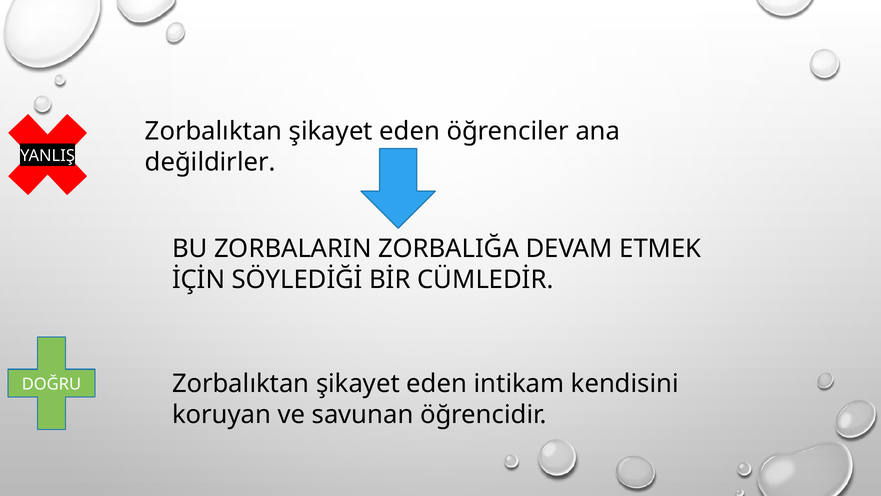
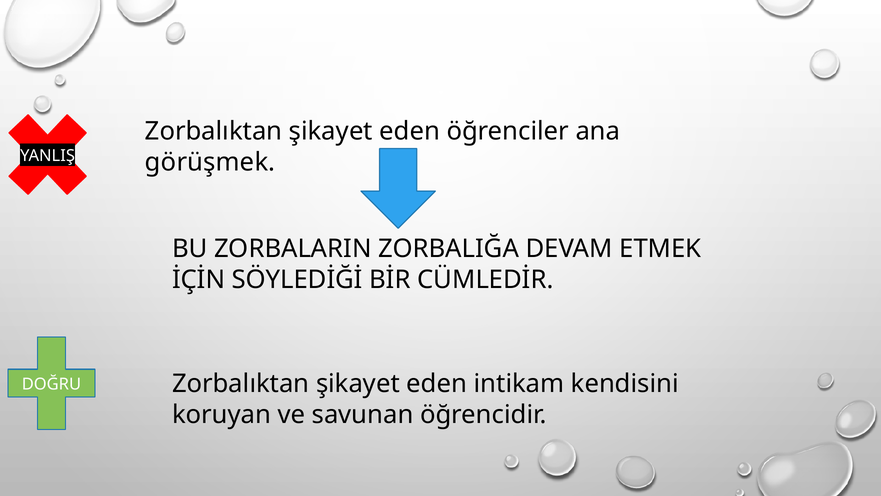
değildirler: değildirler -> görüşmek (210, 162)
